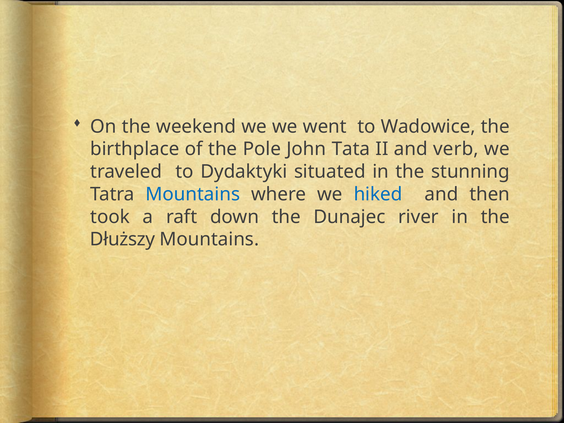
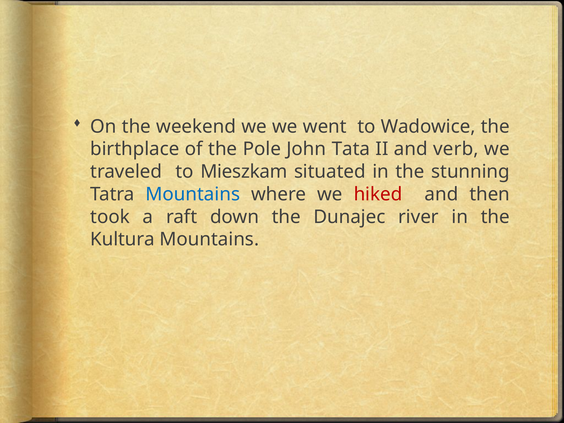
Dydaktyki: Dydaktyki -> Mieszkam (244, 172)
hiked colour: blue -> red (378, 194)
Dłuższy: Dłuższy -> Kultura (122, 239)
